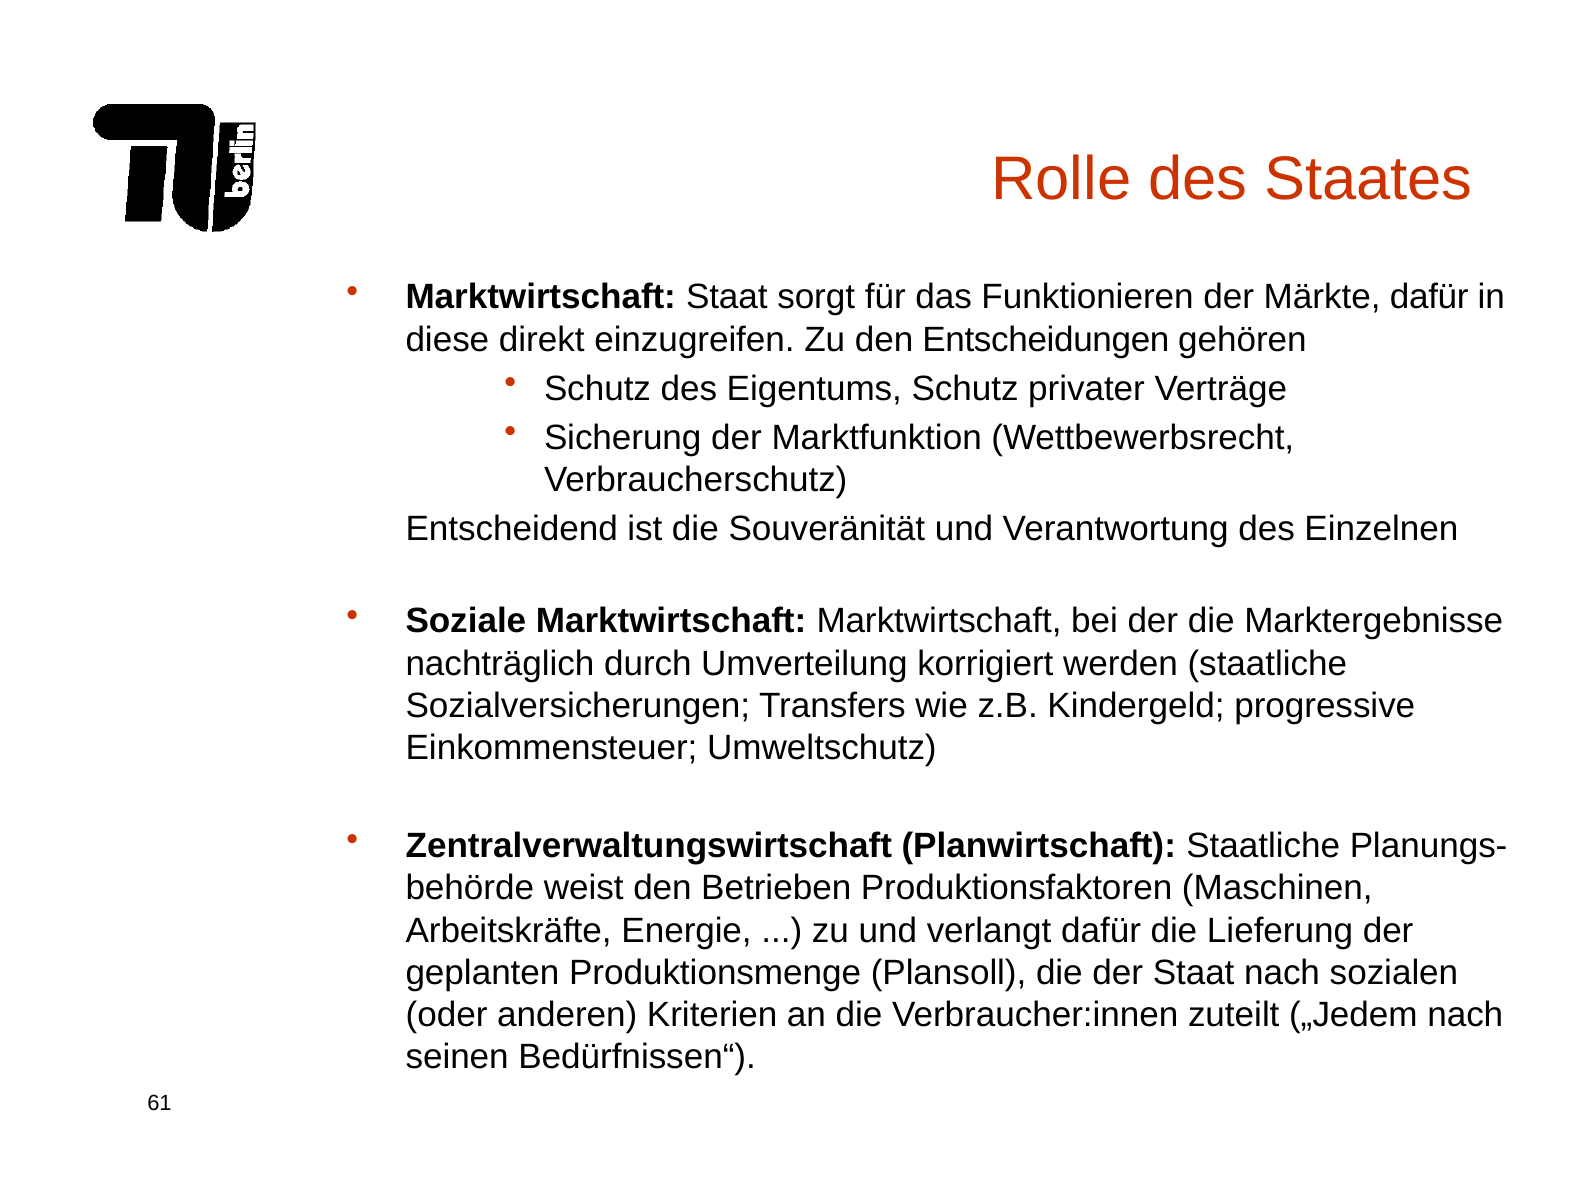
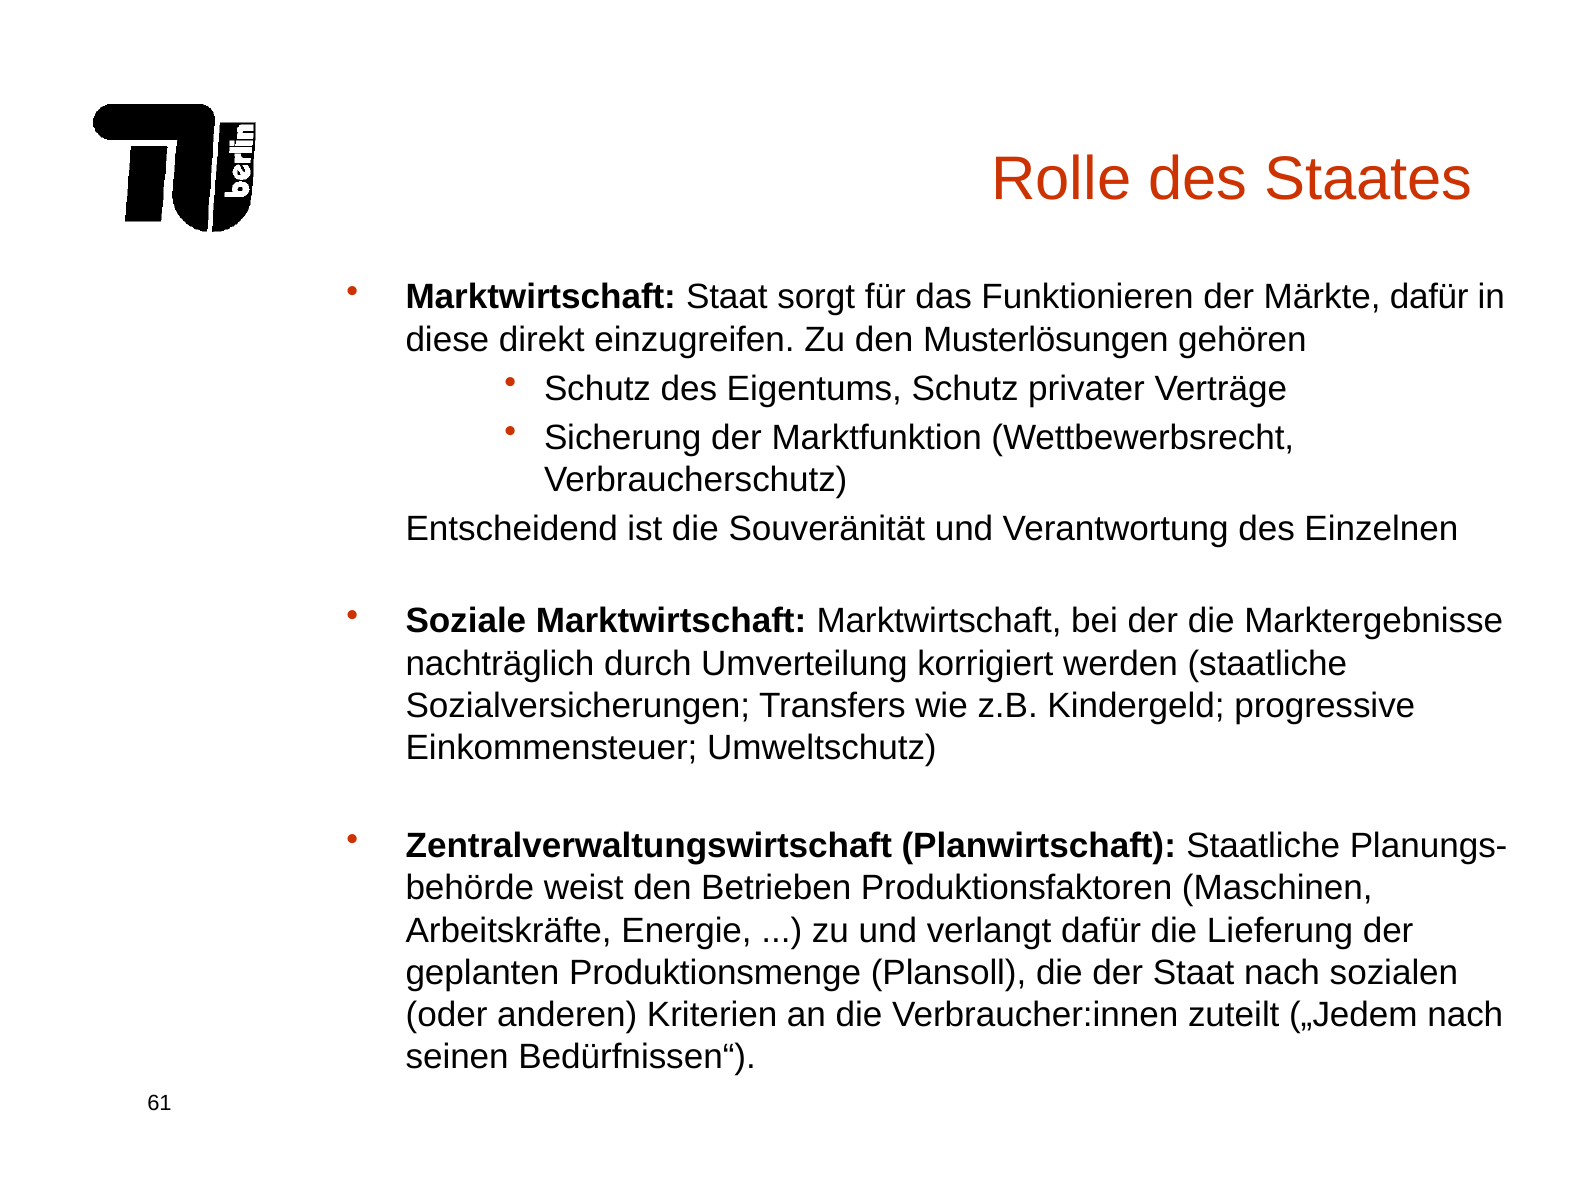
Entscheidungen: Entscheidungen -> Musterlösungen (1046, 339)
